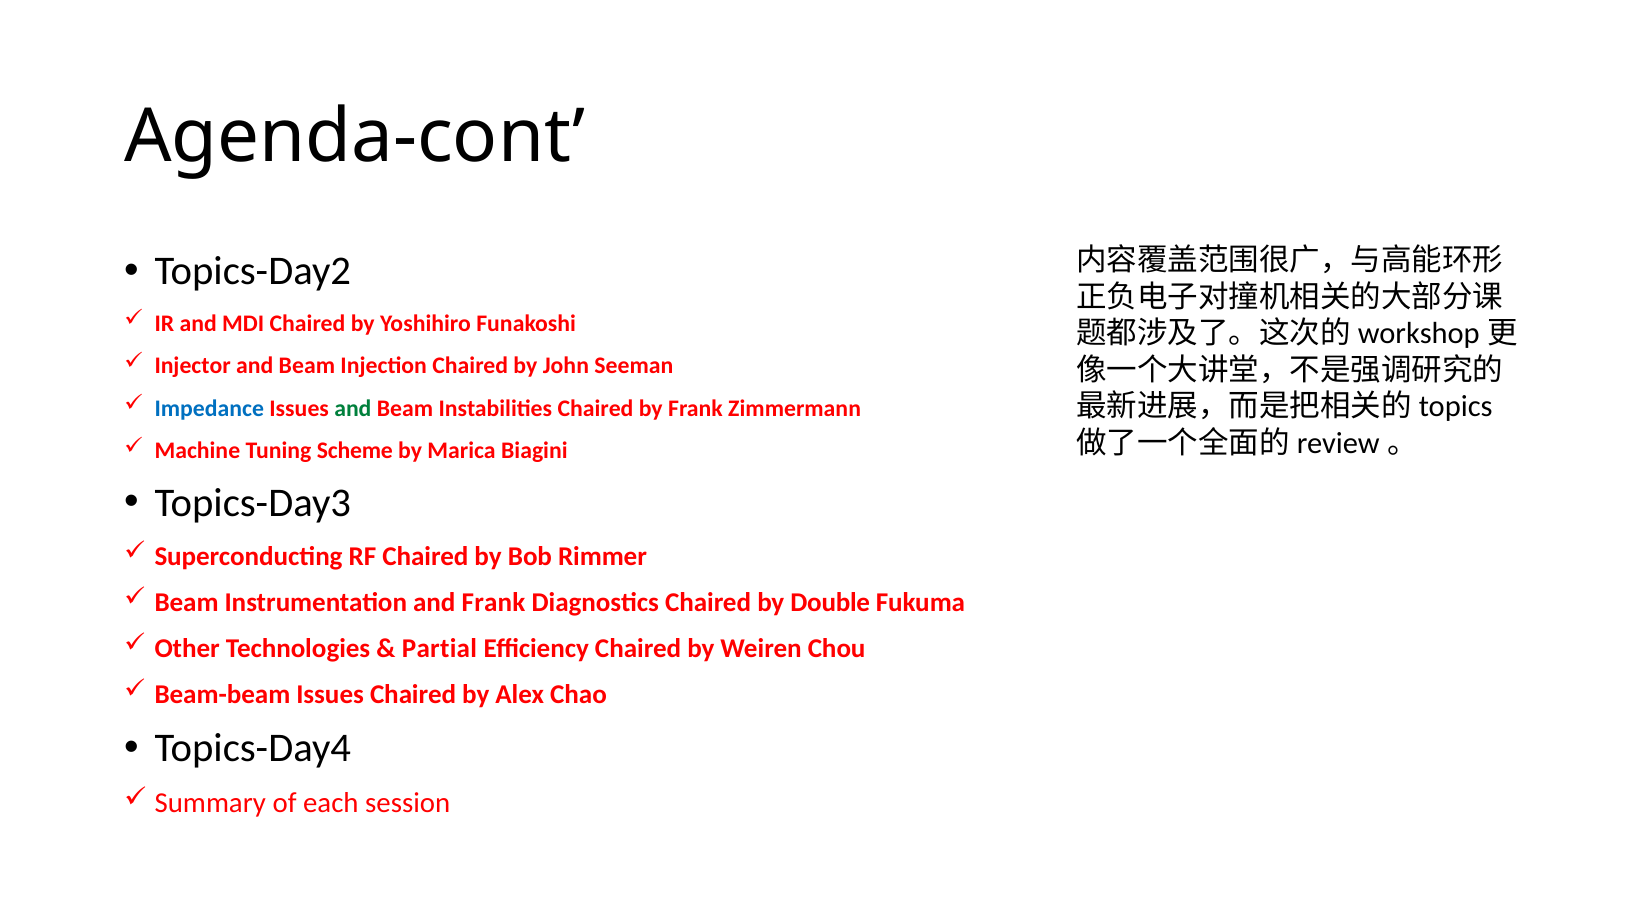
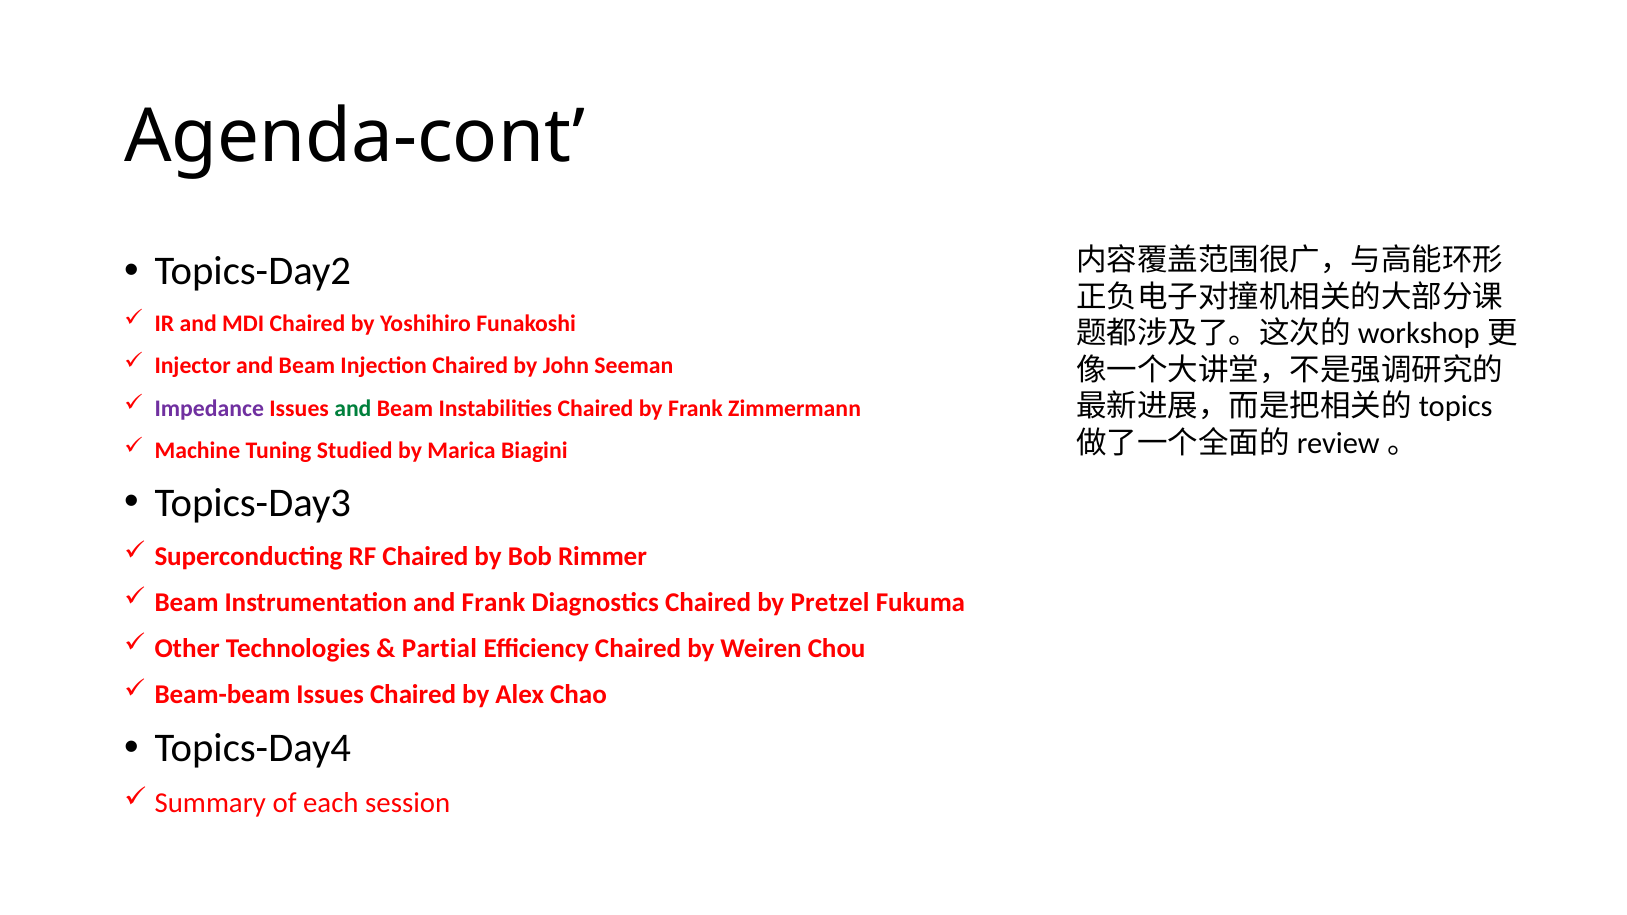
Impedance colour: blue -> purple (209, 408)
Scheme: Scheme -> Studied (355, 451)
Double: Double -> Pretzel (830, 603)
